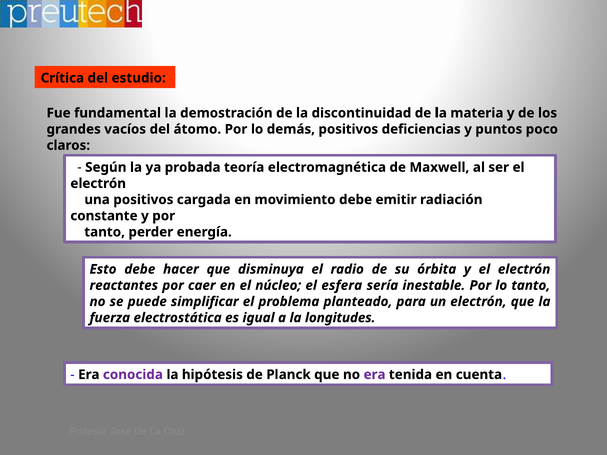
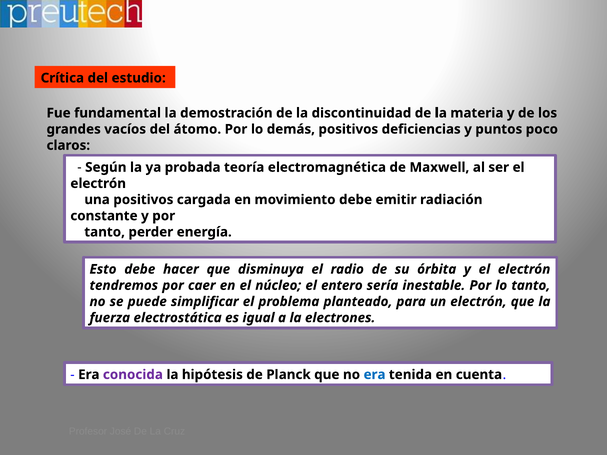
reactantes: reactantes -> tendremos (124, 286)
esfera: esfera -> entero (342, 286)
longitudes: longitudes -> electrones (340, 318)
era colour: purple -> blue (375, 375)
